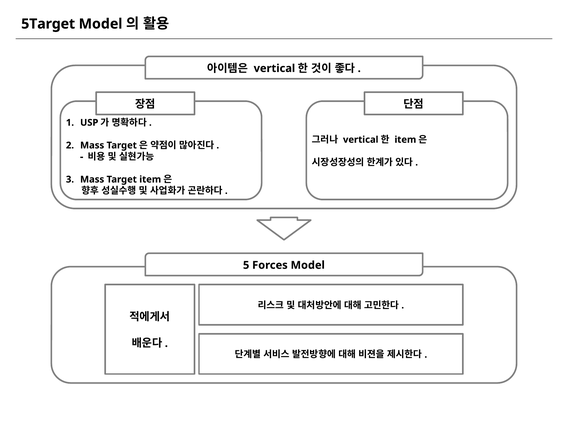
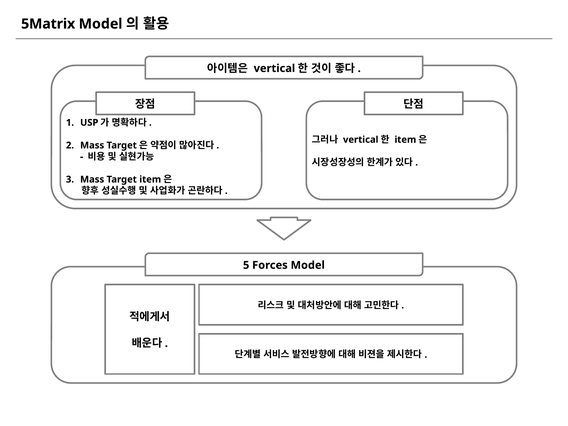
5Target: 5Target -> 5Matrix (48, 24)
